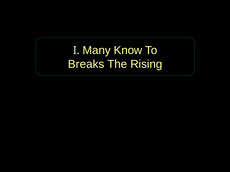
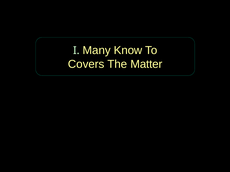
Breaks: Breaks -> Covers (86, 64)
Rising: Rising -> Matter (146, 64)
